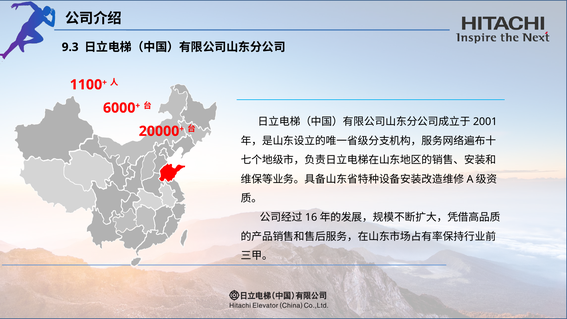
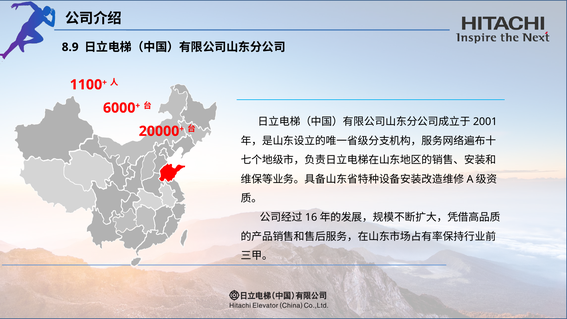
9.3: 9.3 -> 8.9 (70, 47)
